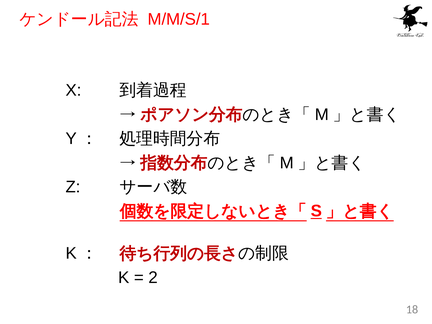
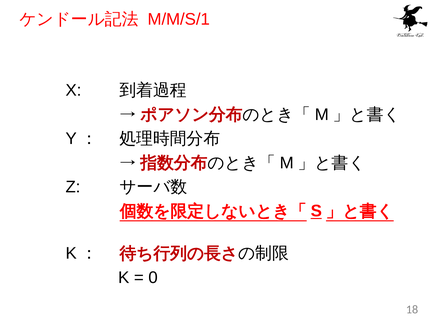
2: 2 -> 0 (153, 278)
